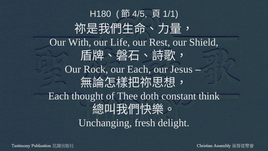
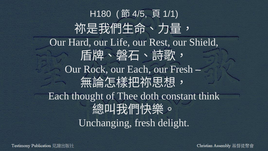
With: With -> Hard (80, 42)
our Jesus: Jesus -> Fresh (181, 69)
